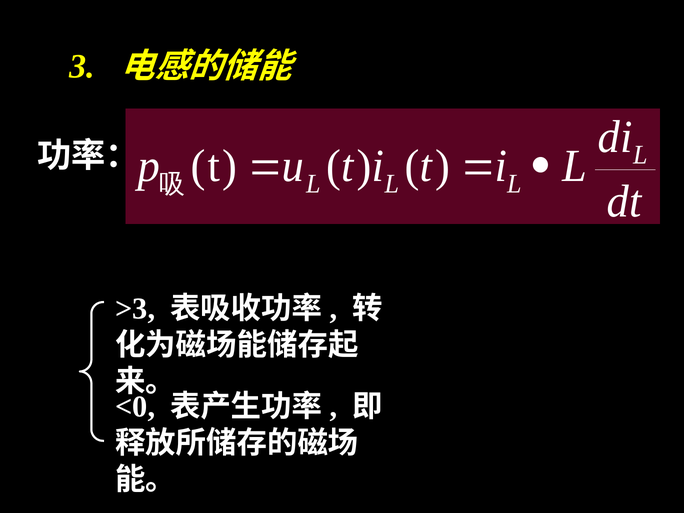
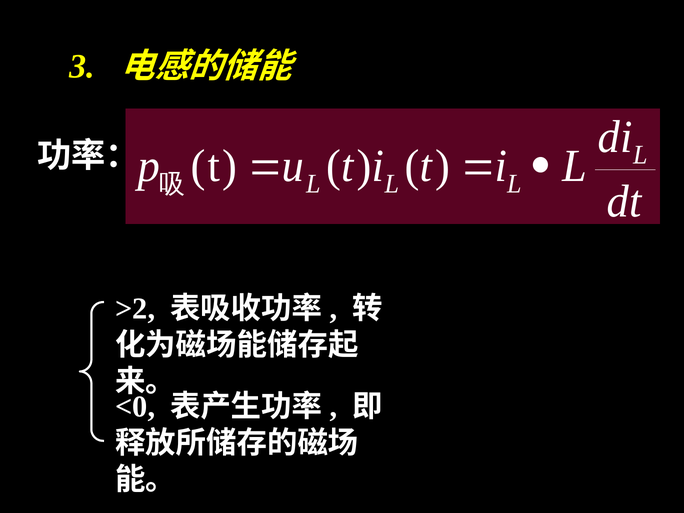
>3: >3 -> >2 (135, 309)
